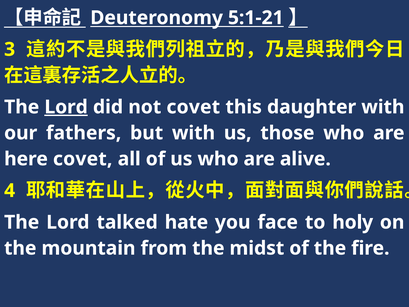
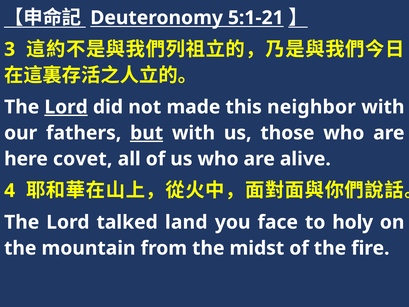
not covet: covet -> made (193, 107)
daughter: daughter -> neighbor (311, 107)
but underline: none -> present (147, 133)
hate: hate -> land (186, 222)
